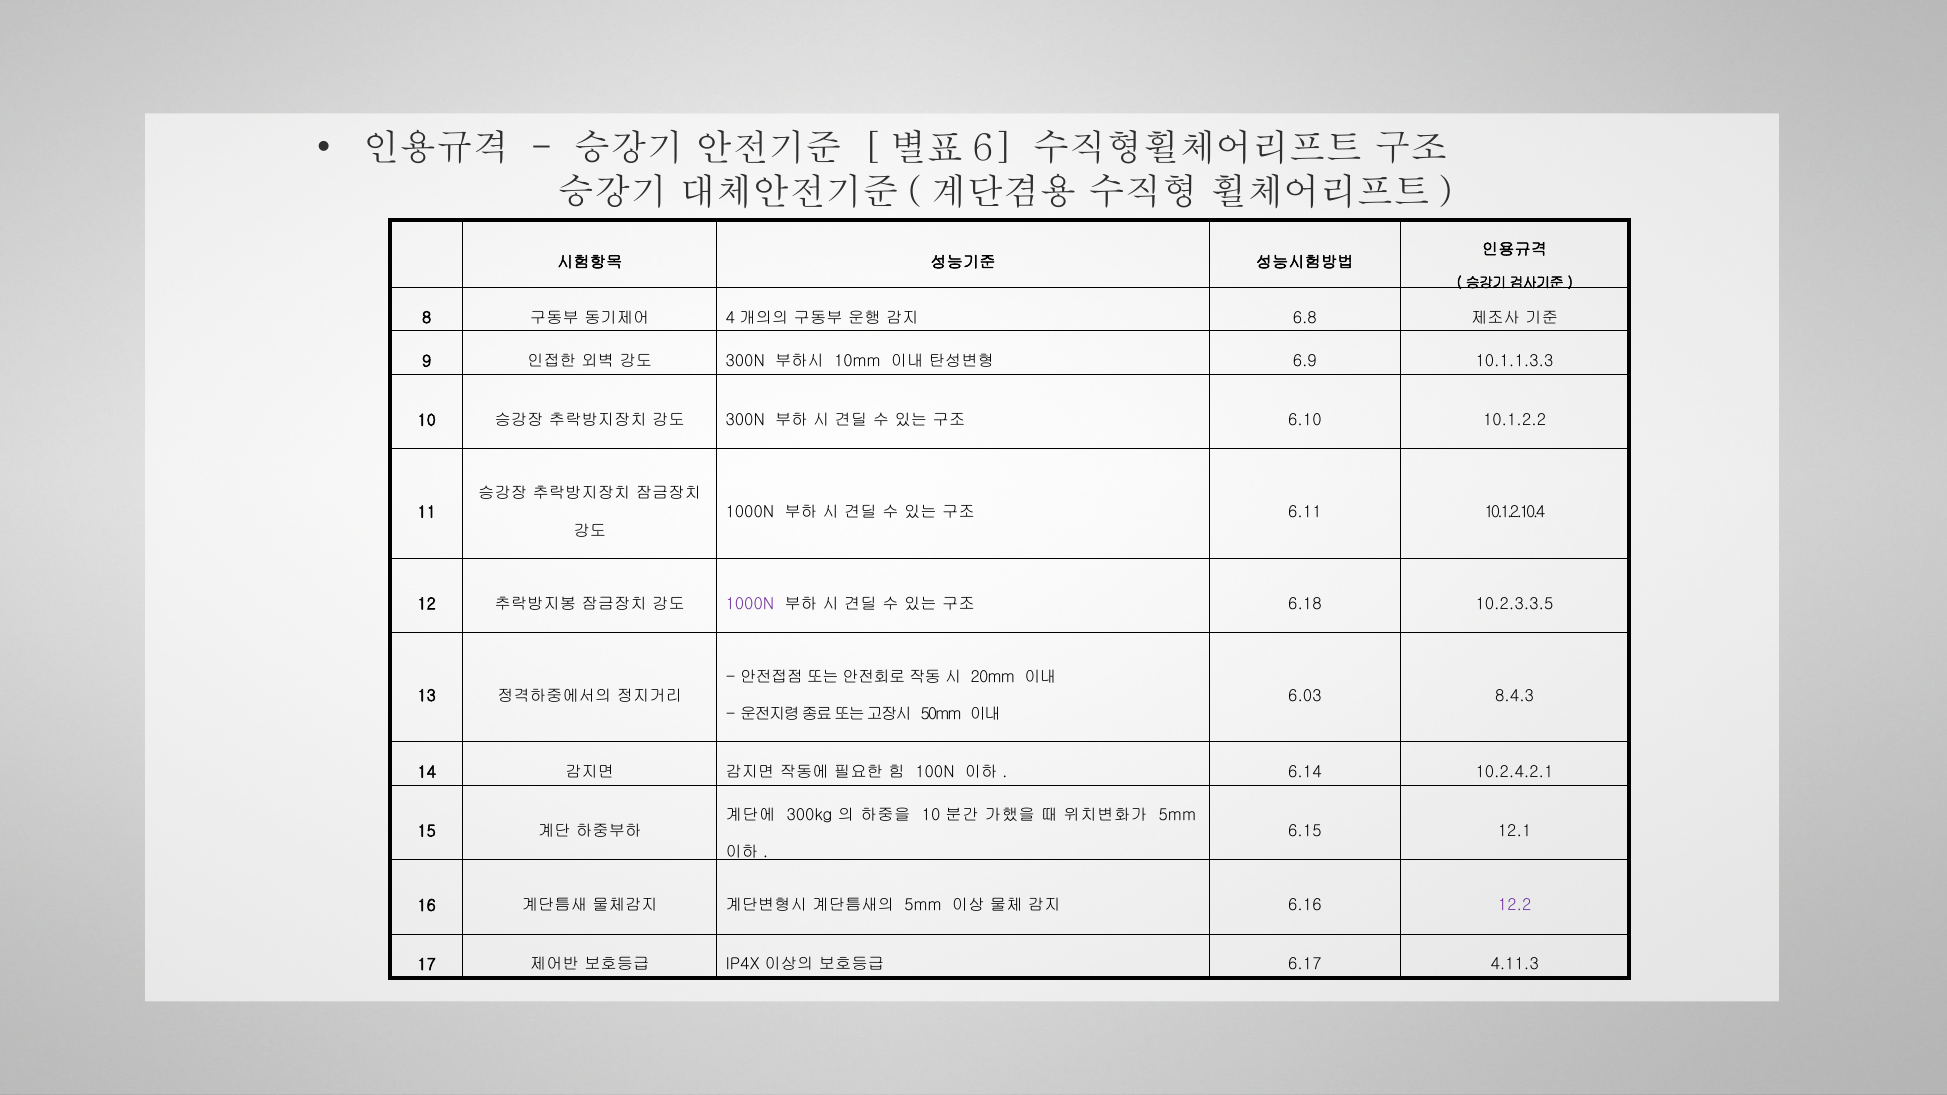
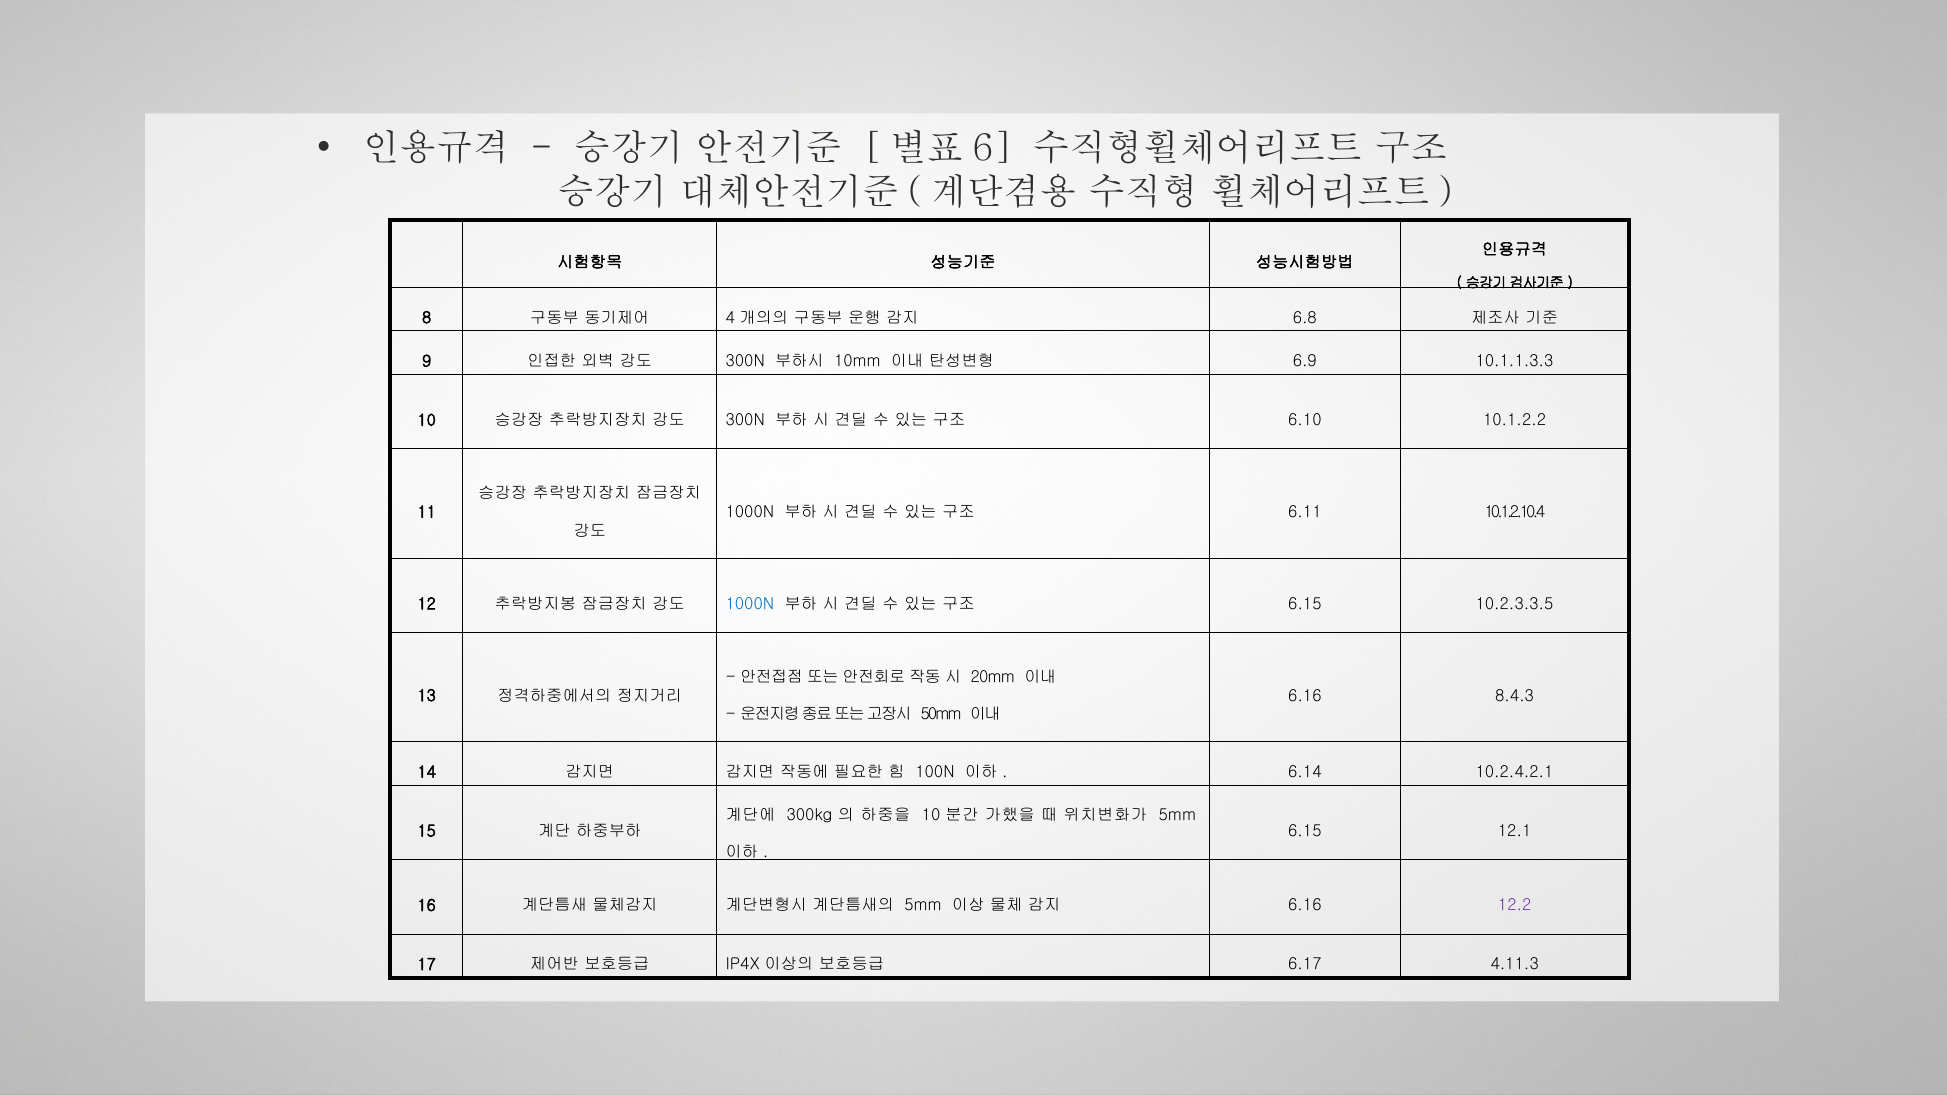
1000N colour: purple -> blue (750, 604)
6.18: 6.18 -> 6.15 (1305, 604)
6.03: 6.03 -> 6.16 (1305, 696)
